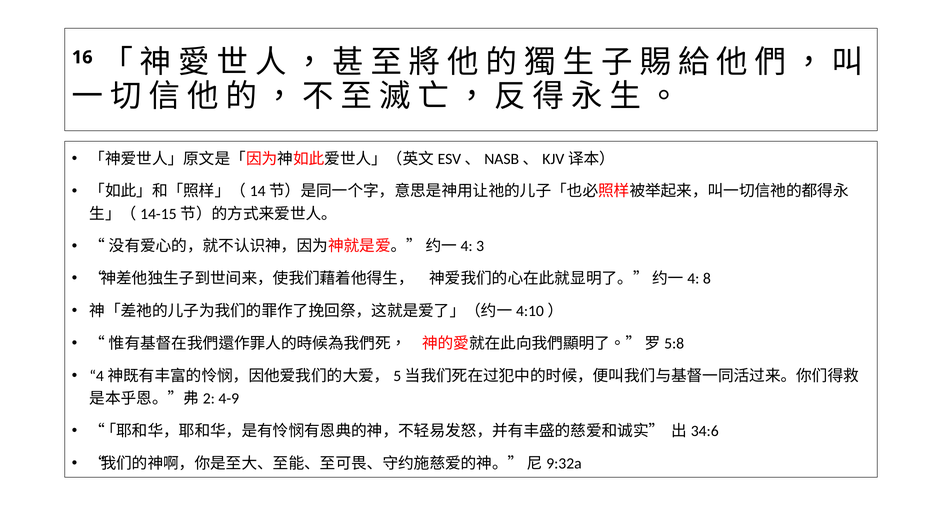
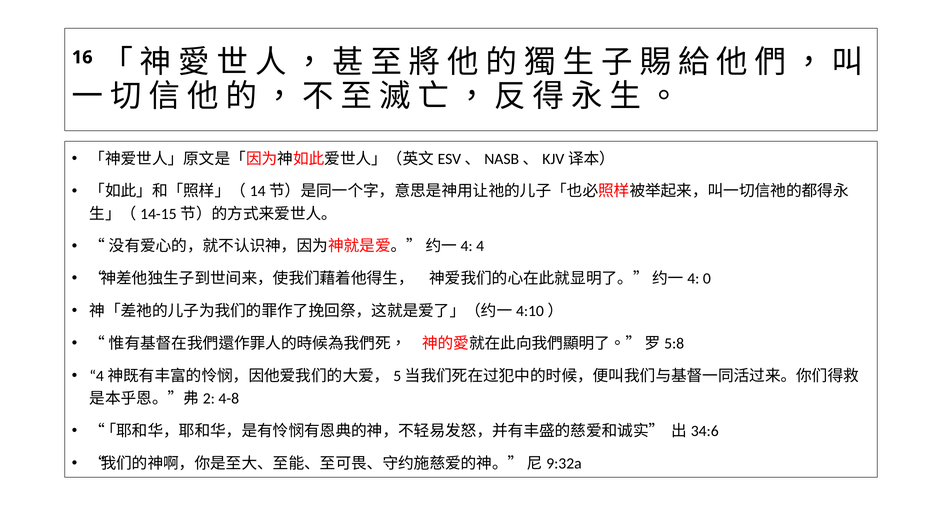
3: 3 -> 4 (480, 246)
8: 8 -> 0 (707, 279)
4-9: 4-9 -> 4-8 (229, 398)
